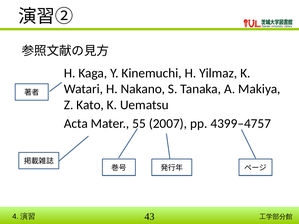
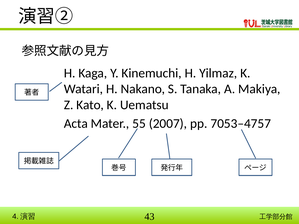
4399–4757: 4399–4757 -> 7053–4757 (241, 124)
